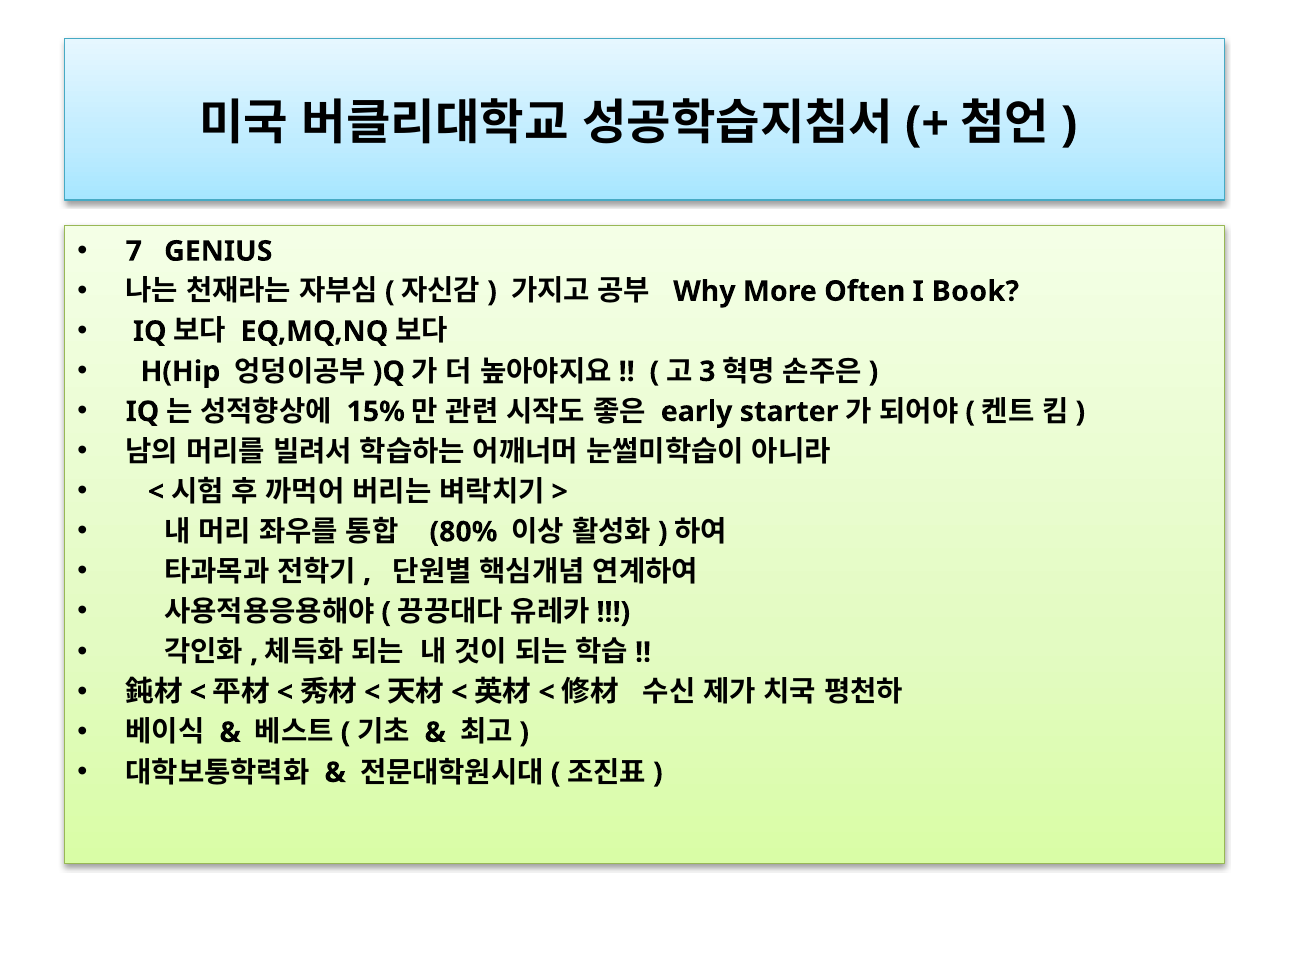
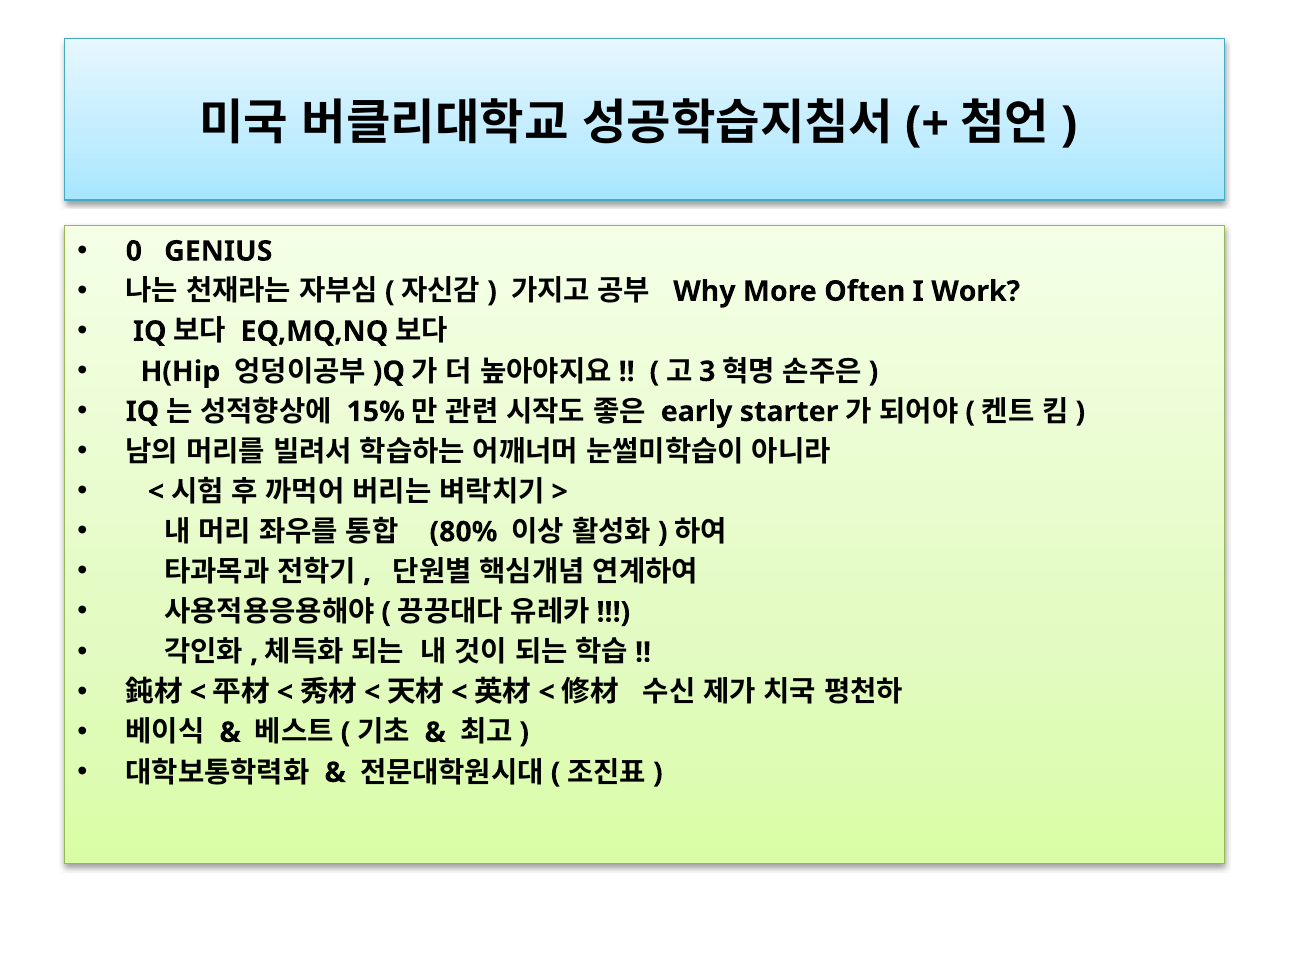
7: 7 -> 0 (134, 251)
Book: Book -> Work (976, 291)
